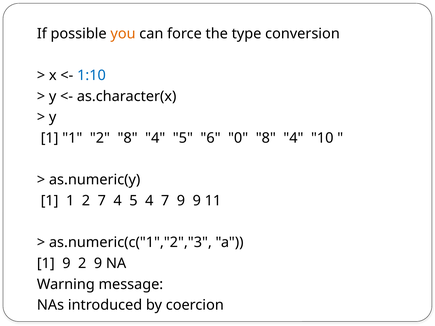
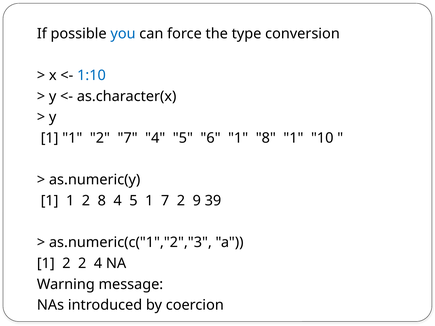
you colour: orange -> blue (123, 34)
2 8: 8 -> 7 (128, 138)
6 0: 0 -> 1 (238, 138)
4: 4 -> 1 (293, 138)
2 7: 7 -> 8 (102, 201)
5 4: 4 -> 1 (149, 201)
7 9: 9 -> 2 (181, 201)
11: 11 -> 39 (213, 201)
9: 9 -> 2 (66, 264)
2 9: 9 -> 4 (98, 264)
